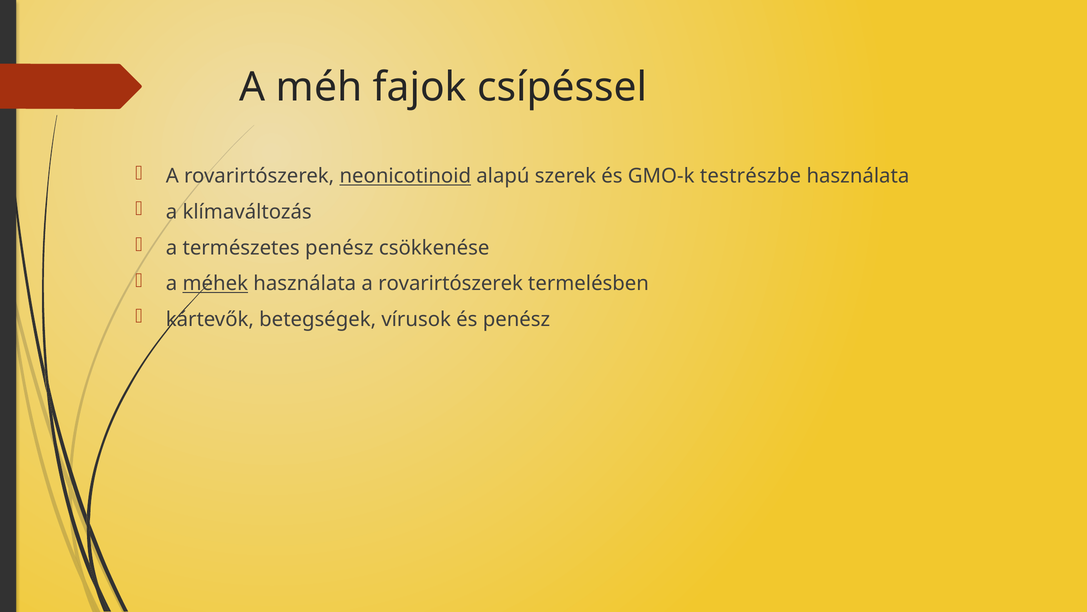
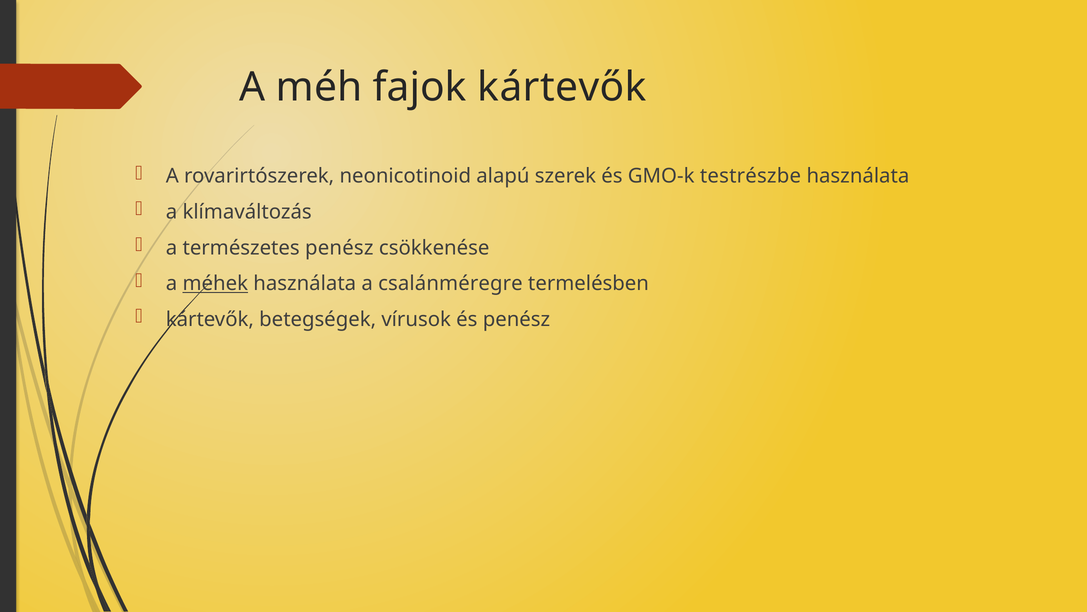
fajok csípéssel: csípéssel -> kártevők (562, 87)
neonicotinoid underline: present -> none (405, 176)
használata a rovarirtószerek: rovarirtószerek -> csalánméregre (450, 283)
